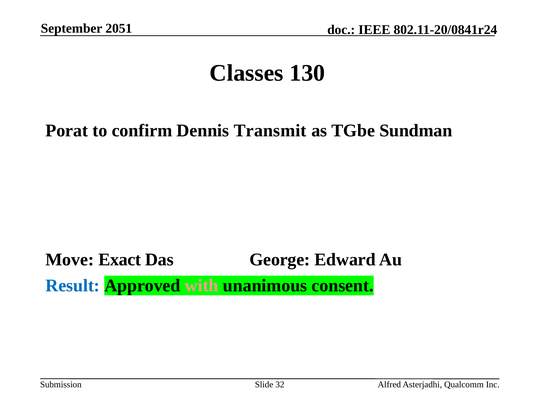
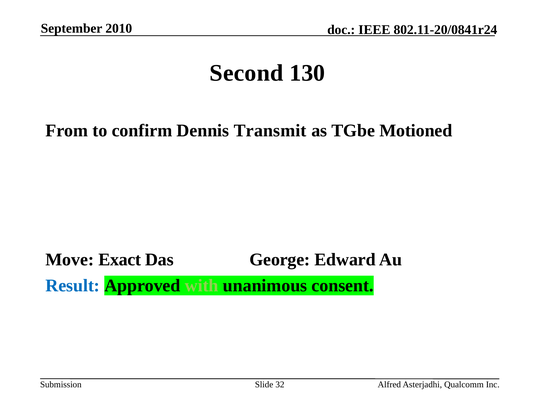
2051: 2051 -> 2010 (119, 28)
Classes: Classes -> Second (246, 73)
Porat: Porat -> From (67, 131)
Sundman: Sundman -> Motioned (416, 131)
with colour: pink -> light green (202, 286)
